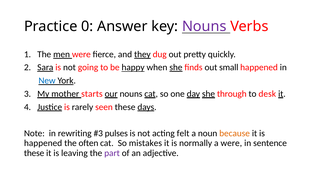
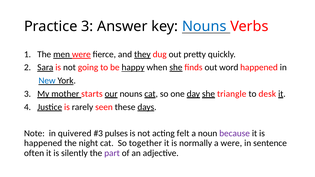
Practice 0: 0 -> 3 (87, 26)
Nouns colour: purple -> blue (204, 26)
were underline: none -> present (81, 54)
small: small -> word (229, 68)
through: through -> triangle (232, 94)
rewriting: rewriting -> quivered (75, 133)
because colour: orange -> purple (235, 133)
often: often -> night (88, 143)
mistakes: mistakes -> together (145, 143)
these: these -> often (34, 153)
leaving: leaving -> silently (74, 153)
